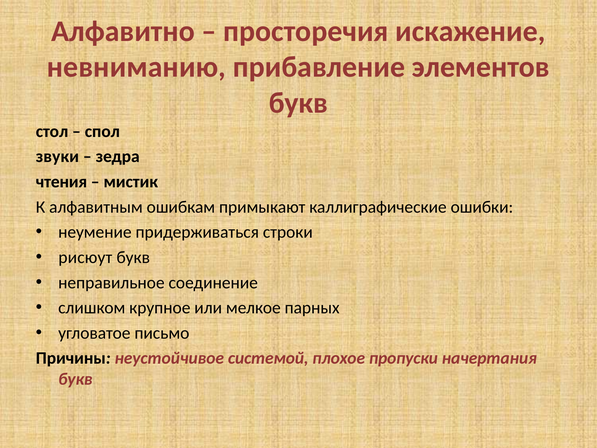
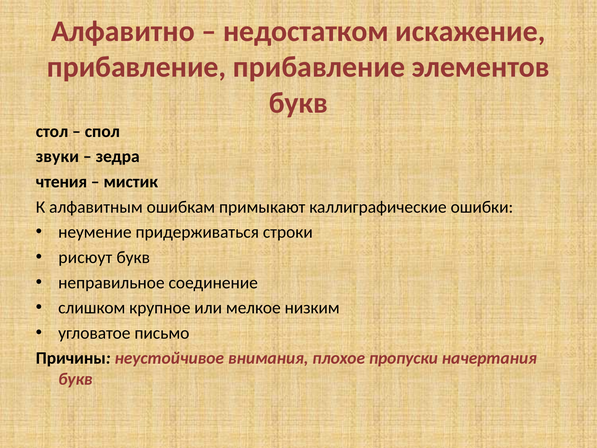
просторечия: просторечия -> недостатком (306, 31)
невниманию: невниманию -> прибавление (137, 67)
парных: парных -> низким (312, 308)
системой: системой -> внимания (268, 358)
